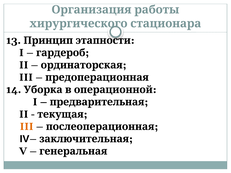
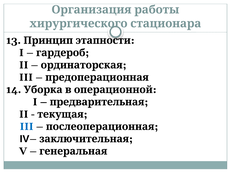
III colour: orange -> blue (27, 127)
